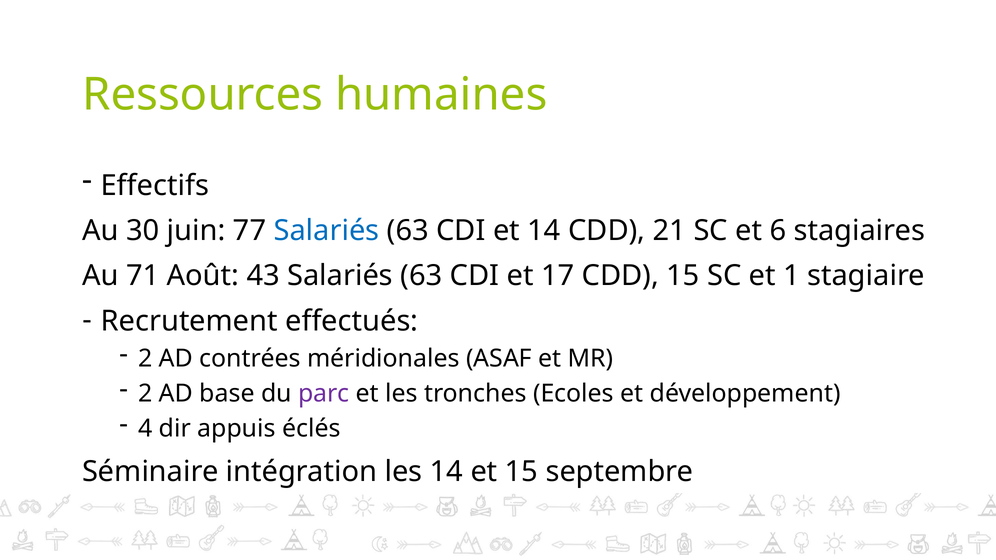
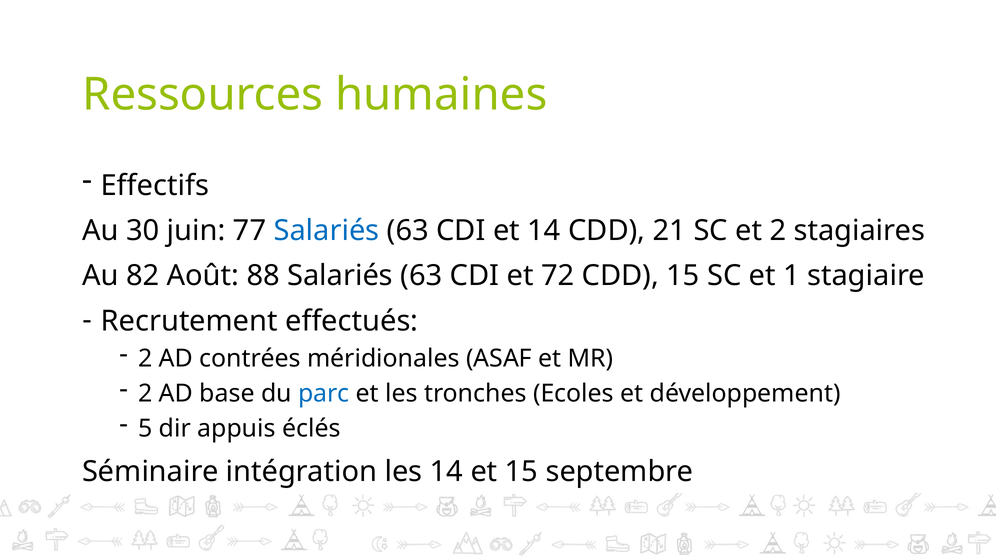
et 6: 6 -> 2 (778, 231)
71: 71 -> 82 (143, 276)
43: 43 -> 88 (263, 276)
17: 17 -> 72 (558, 276)
parc colour: purple -> blue (324, 394)
4: 4 -> 5 (145, 429)
